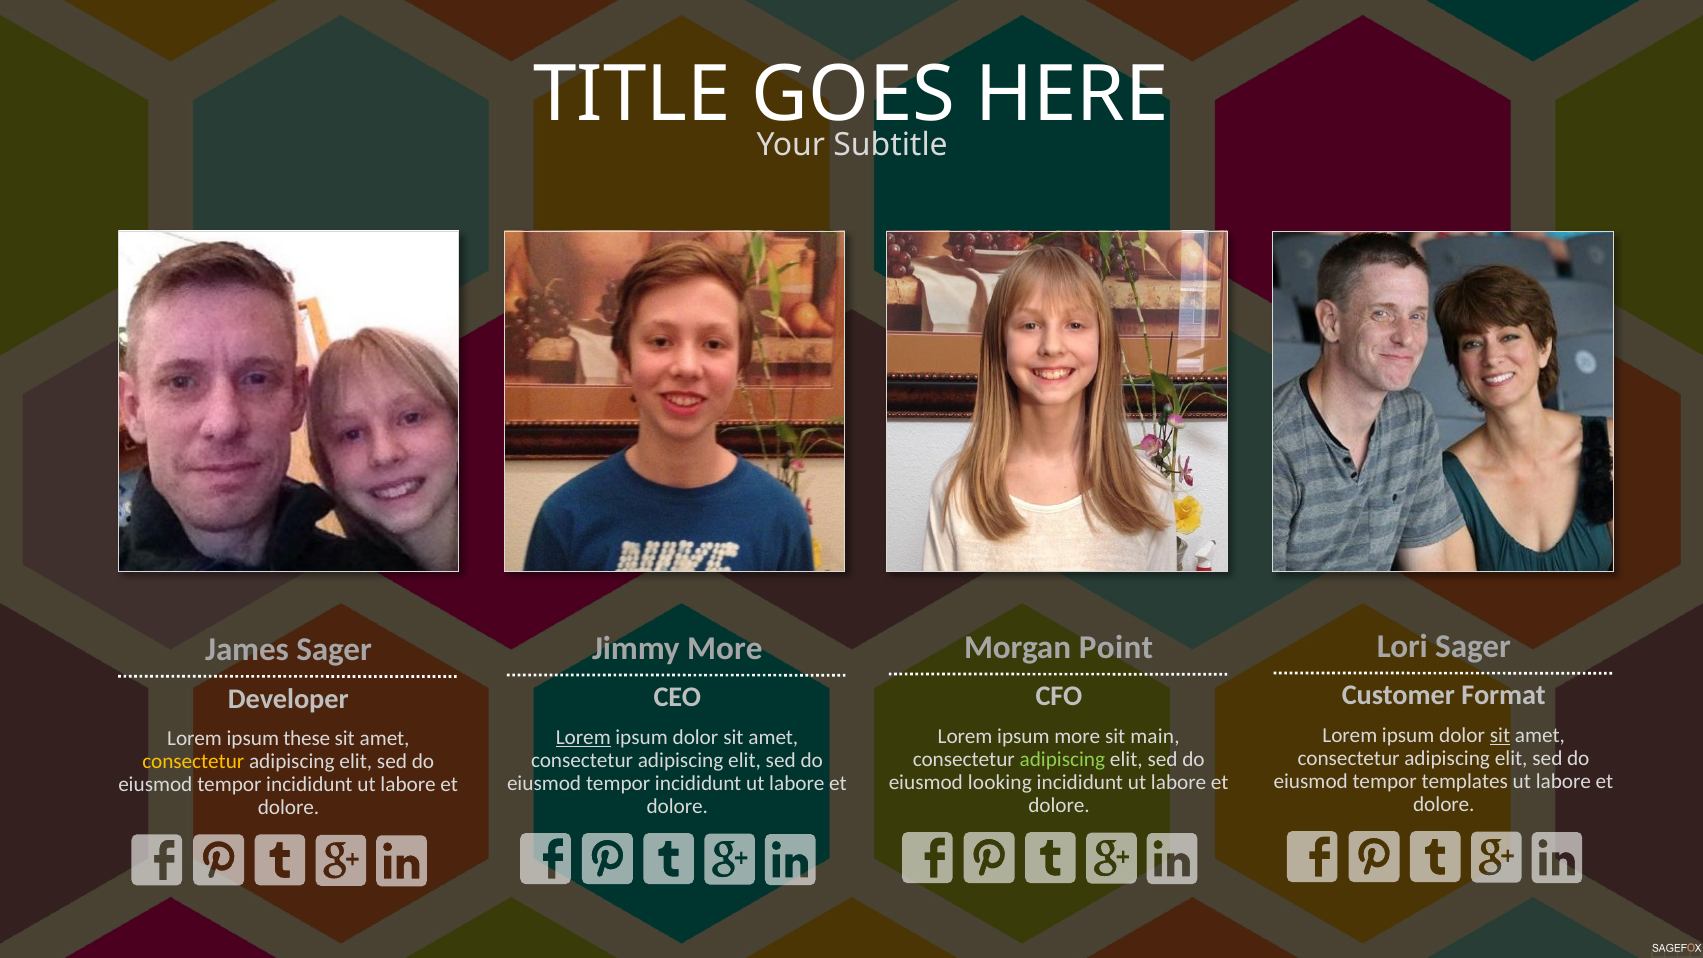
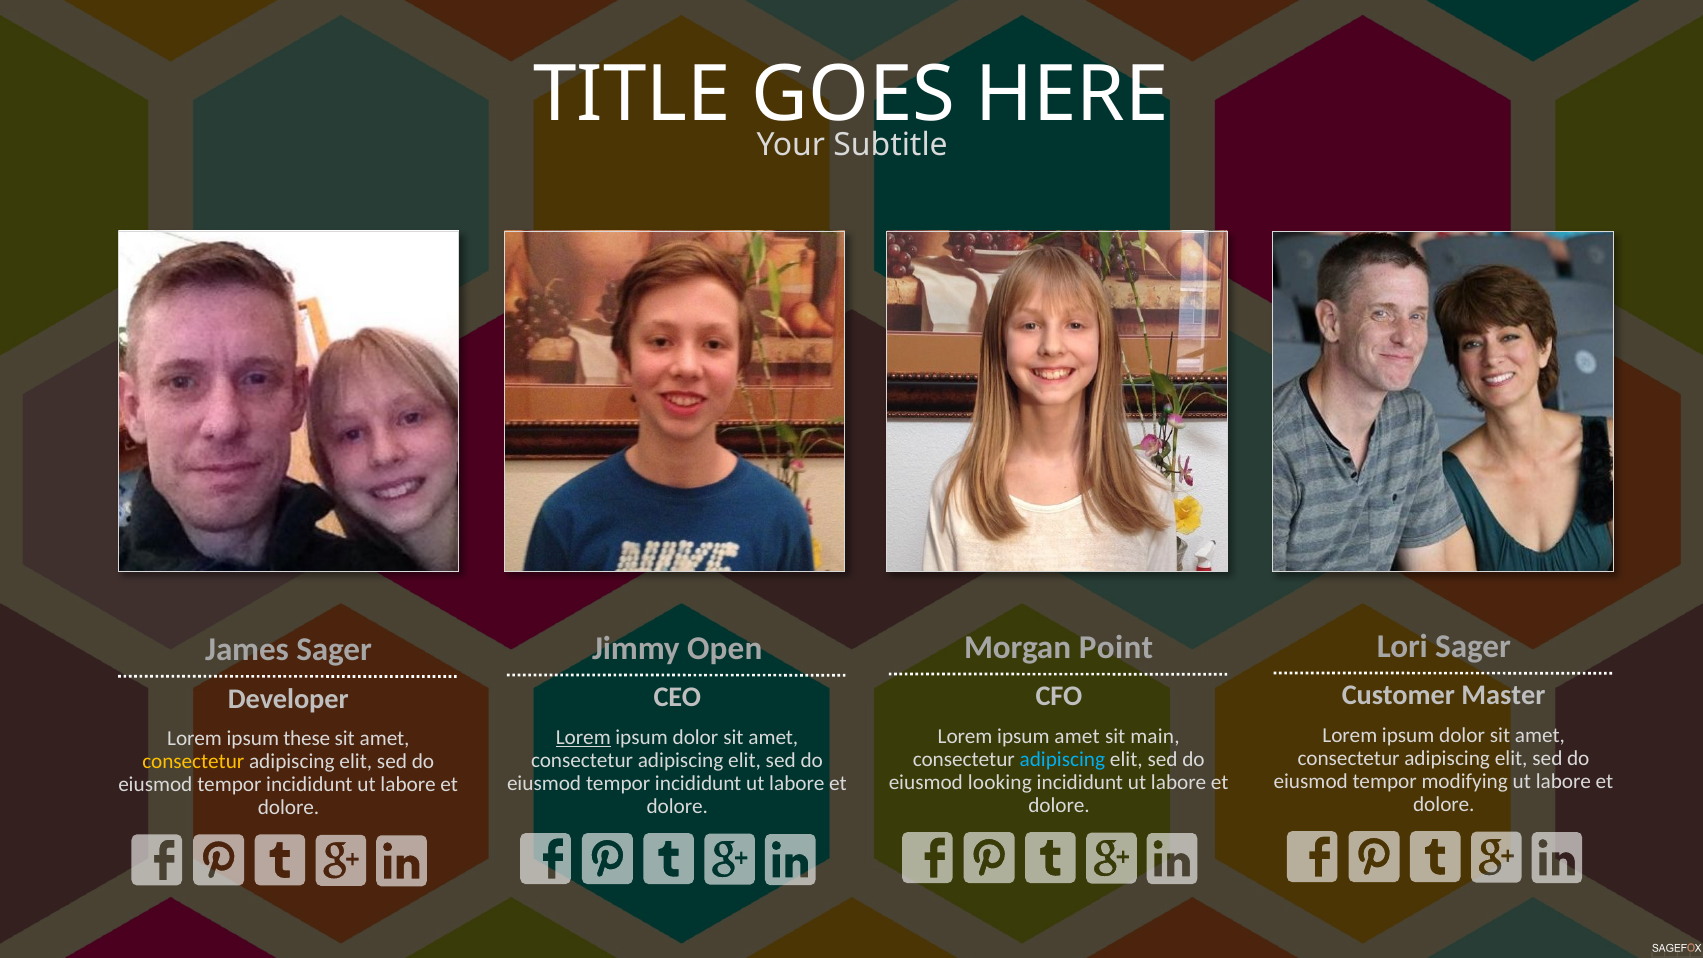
Jimmy More: More -> Open (725, 649)
Format: Format -> Master (1503, 696)
sit underline: present -> none (1500, 736)
ipsum more: more -> amet (1077, 737)
adipiscing colour: light green -> light blue (1062, 760)
templates: templates -> modifying (1465, 782)
